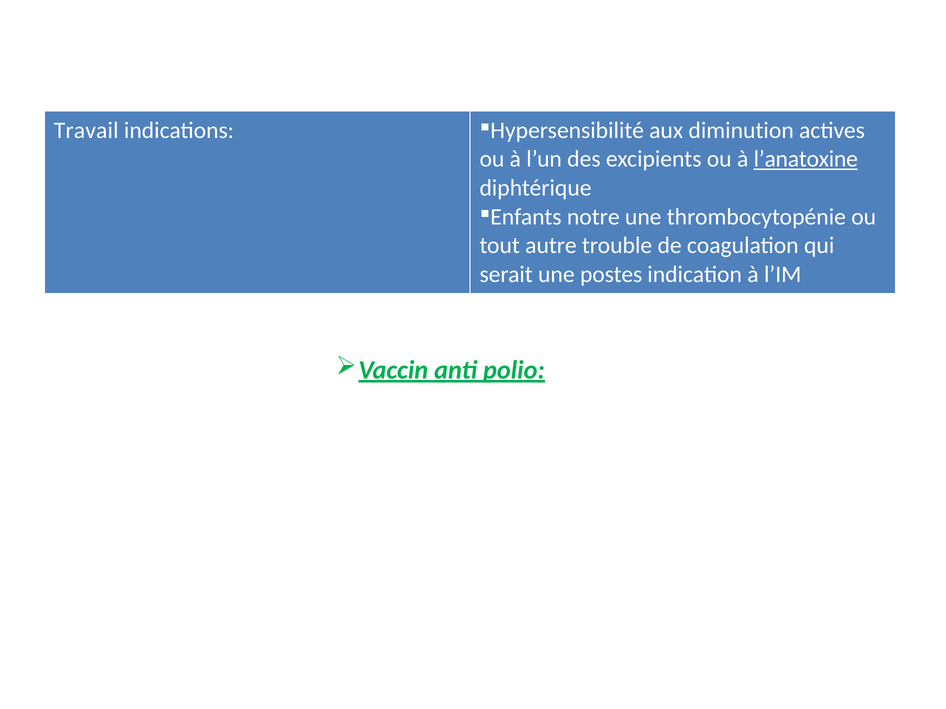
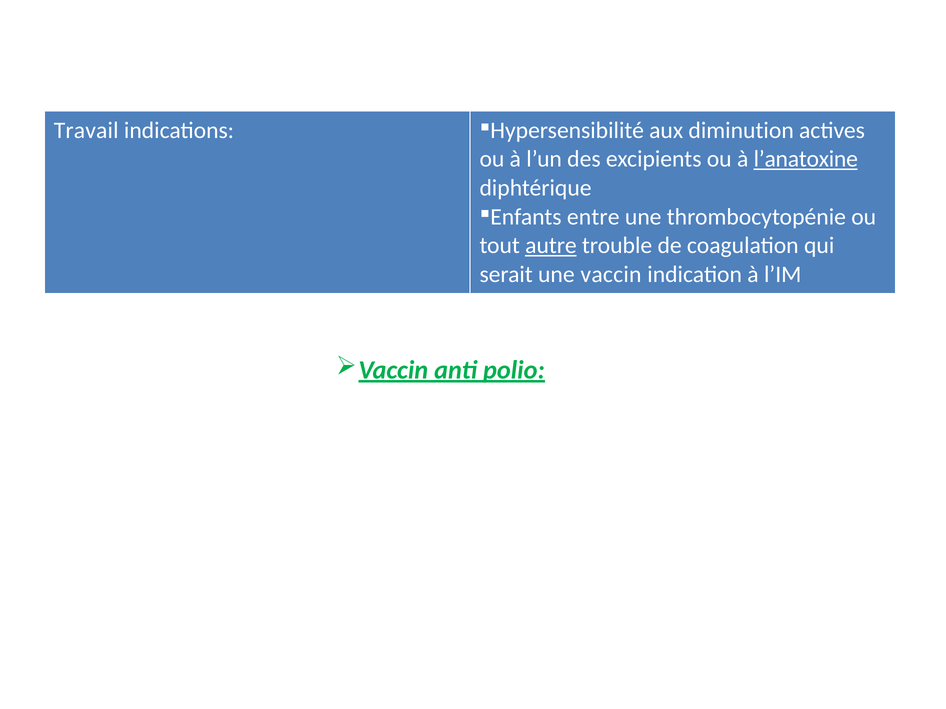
notre: notre -> entre (593, 217)
autre underline: none -> present (551, 246)
une postes: postes -> vaccin (611, 275)
